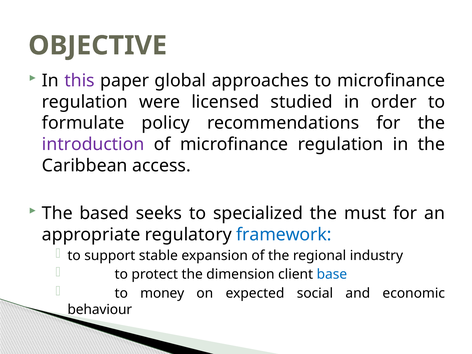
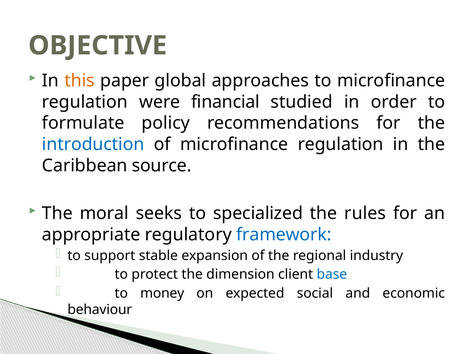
this colour: purple -> orange (80, 81)
licensed: licensed -> financial (225, 102)
introduction colour: purple -> blue (93, 144)
access: access -> source (162, 166)
based: based -> moral (104, 213)
must: must -> rules (365, 213)
